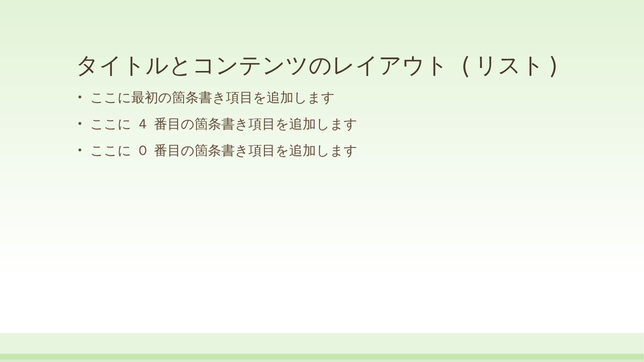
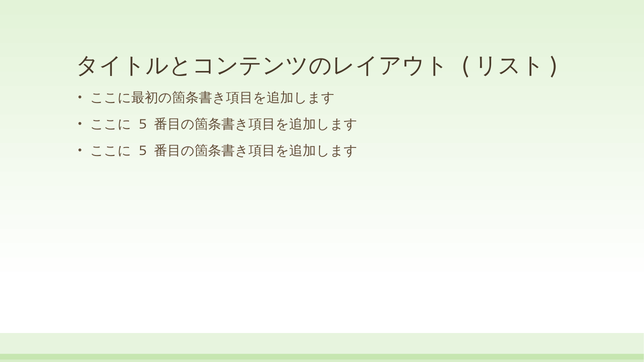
4: 4 -> 5 (143, 125)
0: 0 -> 5 (143, 151)
